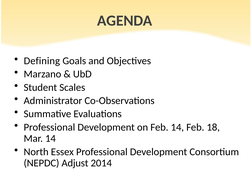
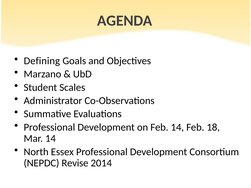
Adjust: Adjust -> Revise (75, 163)
